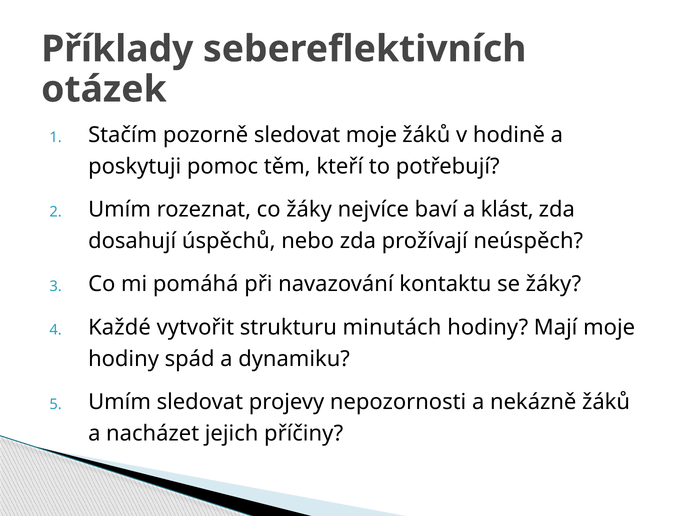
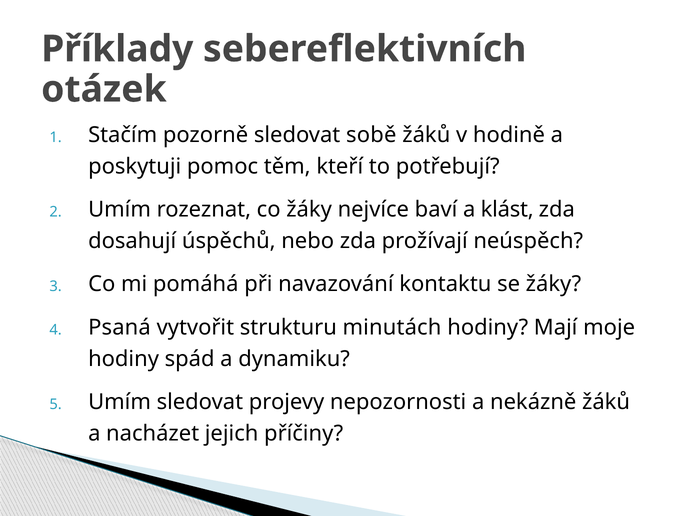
sledovat moje: moje -> sobě (371, 135)
Každé: Každé -> Psaná (119, 327)
